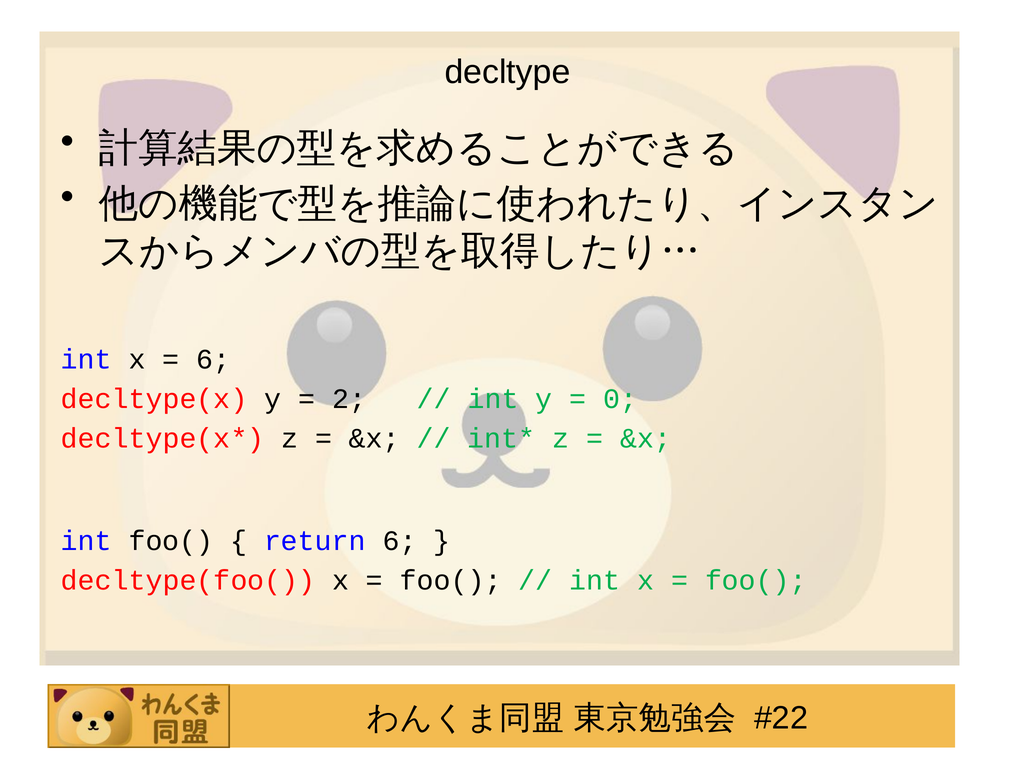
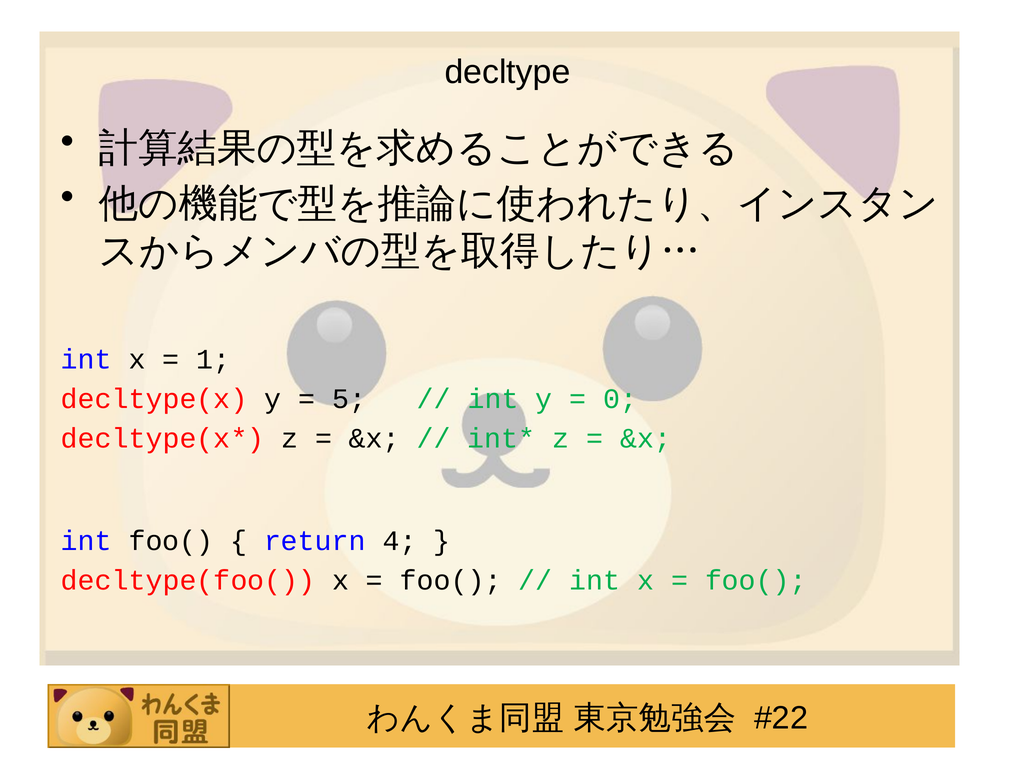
6: 6 -> 1 (213, 360)
2: 2 -> 5 (349, 399)
return 6: 6 -> 4 (400, 541)
